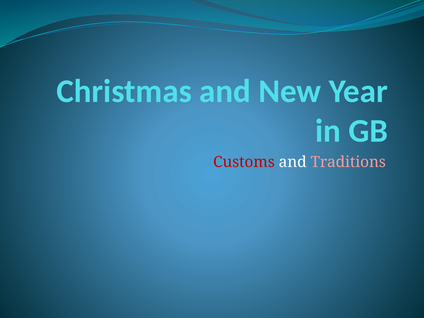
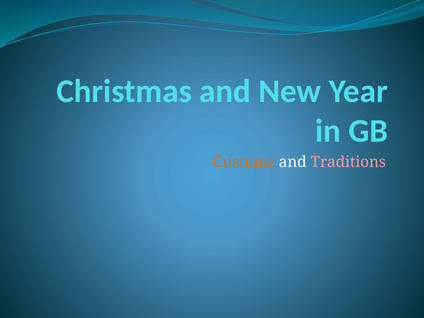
Customs colour: red -> orange (244, 162)
